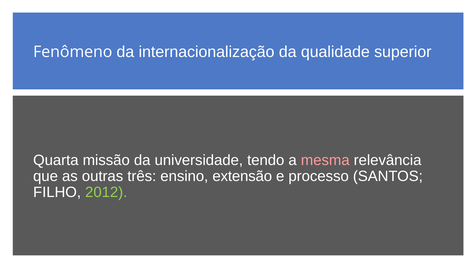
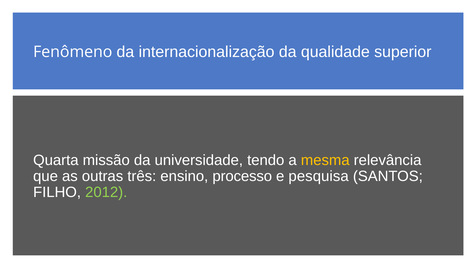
mesma colour: pink -> yellow (325, 160)
extensão: extensão -> processo (242, 176)
processo: processo -> pesquisa (319, 176)
